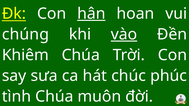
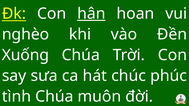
chúng: chúng -> nghèo (26, 34)
vào underline: present -> none (124, 34)
Khiêm: Khiêm -> Xuống (25, 55)
